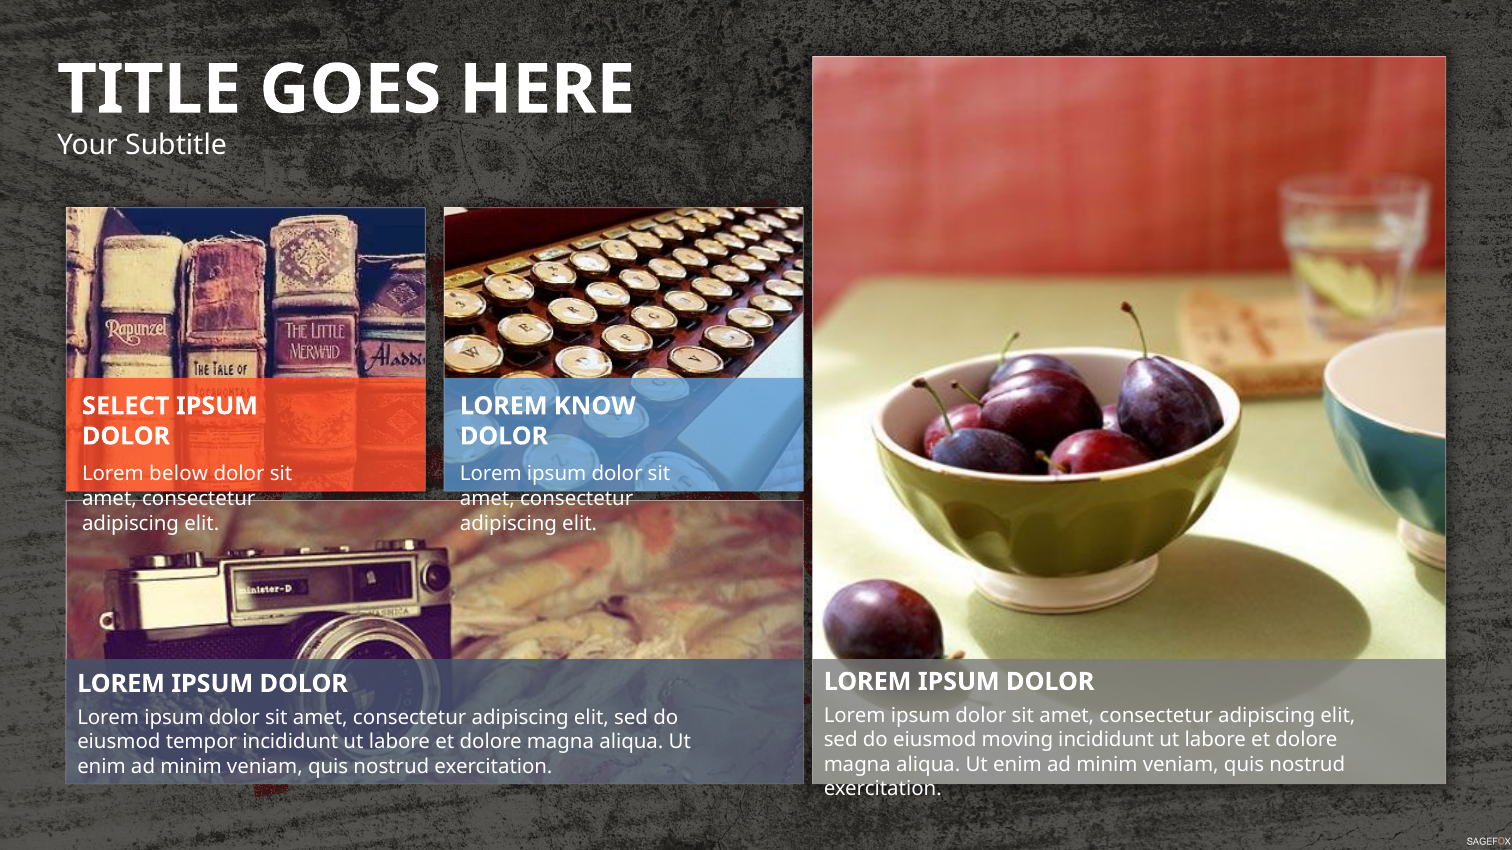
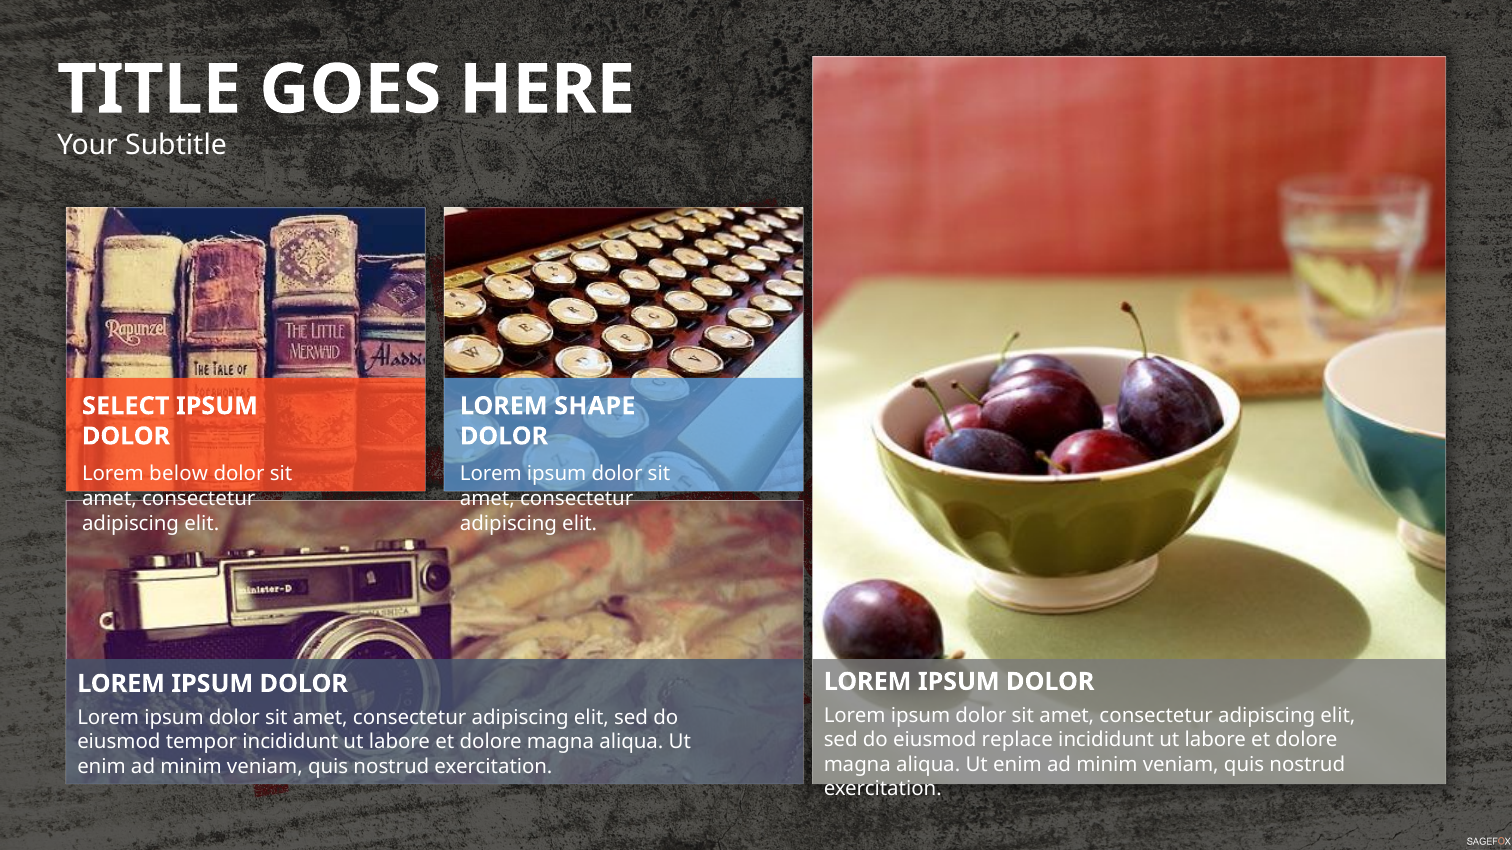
KNOW: KNOW -> SHAPE (595, 406)
moving: moving -> replace (1017, 740)
